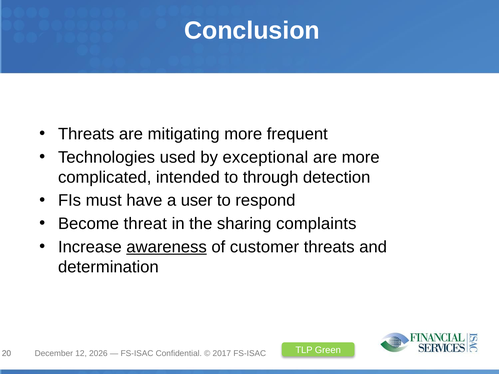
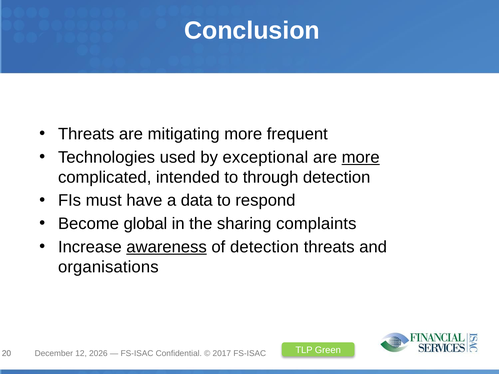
more underline: none -> present (361, 157)
user: user -> data (197, 201)
threat: threat -> global (145, 224)
of customer: customer -> detection (264, 247)
determination: determination -> organisations (108, 267)
